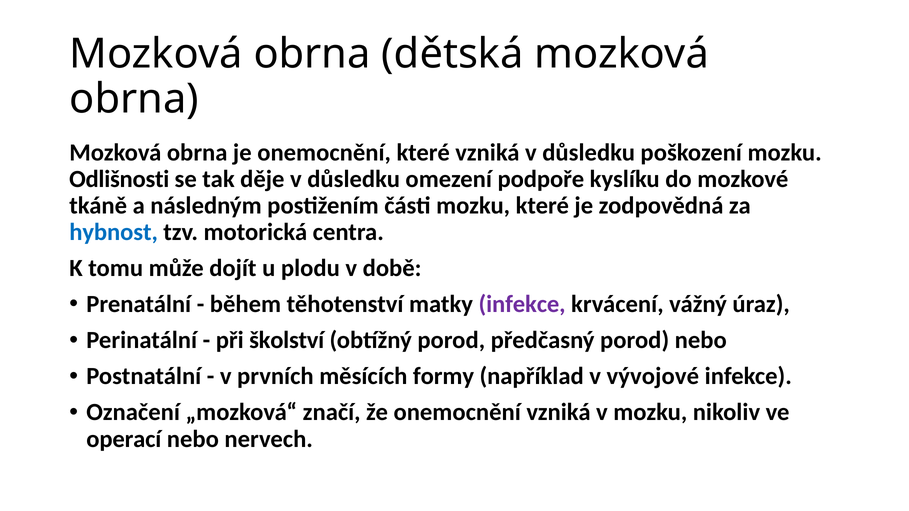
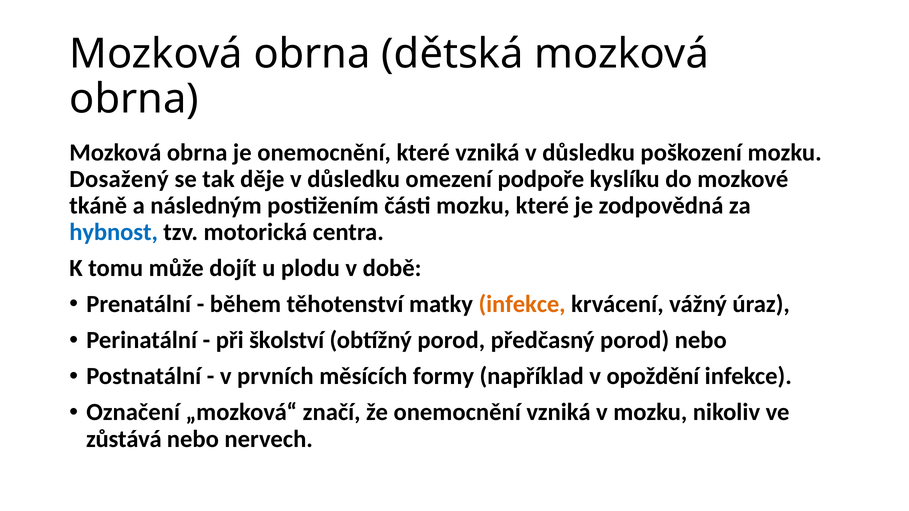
Odlišnosti: Odlišnosti -> Dosažený (119, 179)
infekce colour: purple -> orange (522, 304)
vývojové: vývojové -> opoždění (653, 377)
operací: operací -> zůstává (124, 439)
